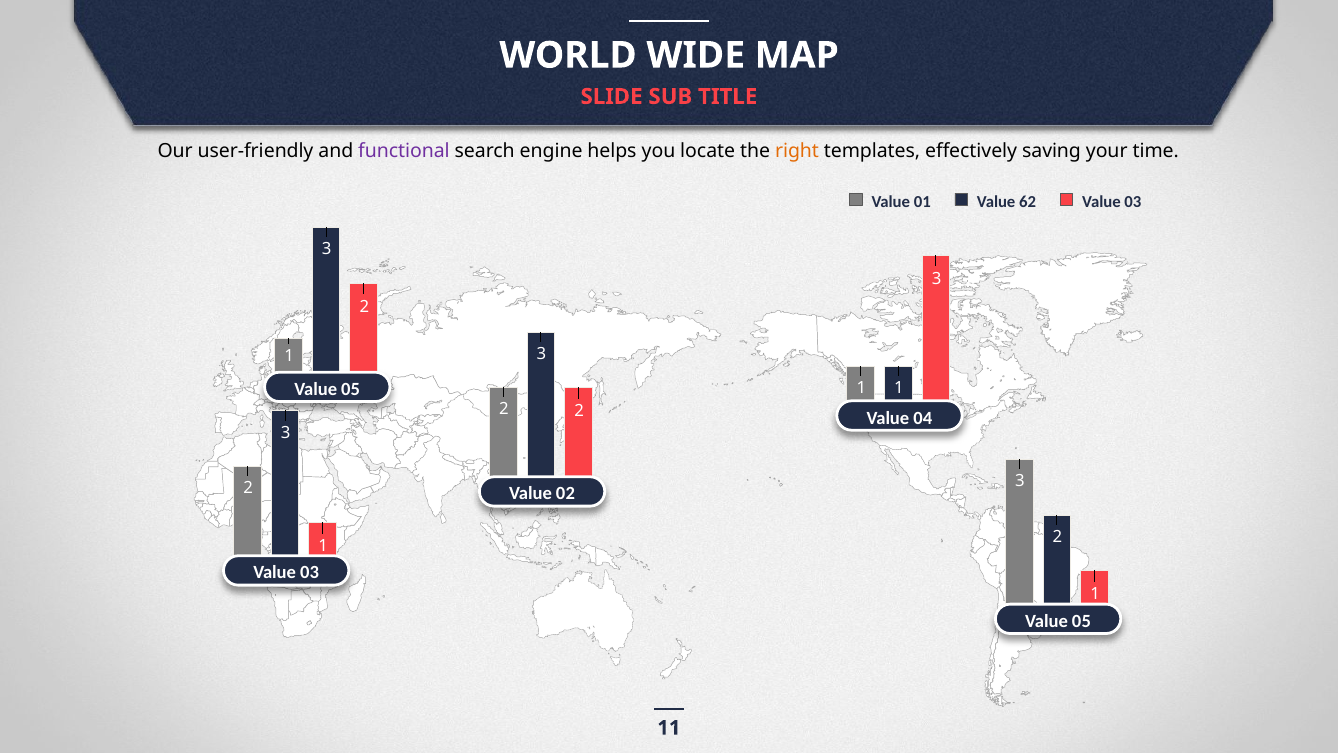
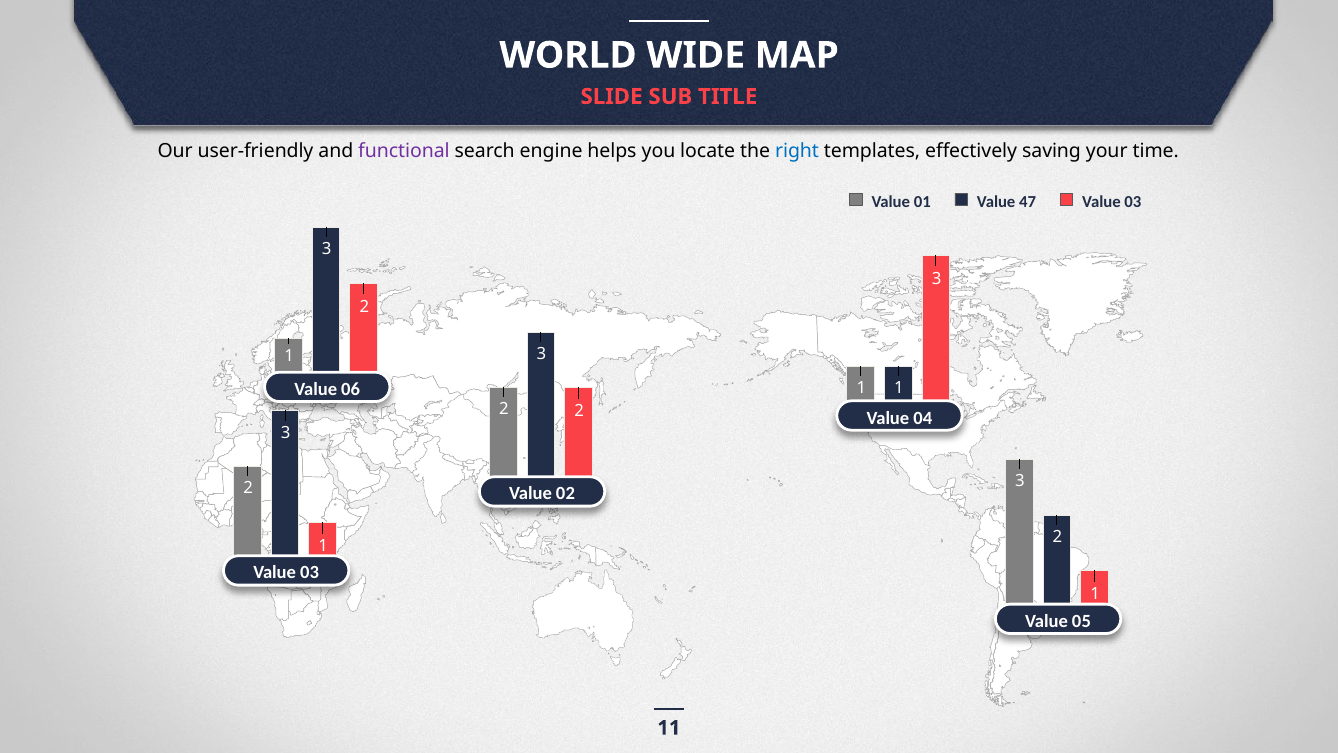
right colour: orange -> blue (797, 151)
62: 62 -> 47 (1028, 202)
05: 05 -> 06 (351, 389)
